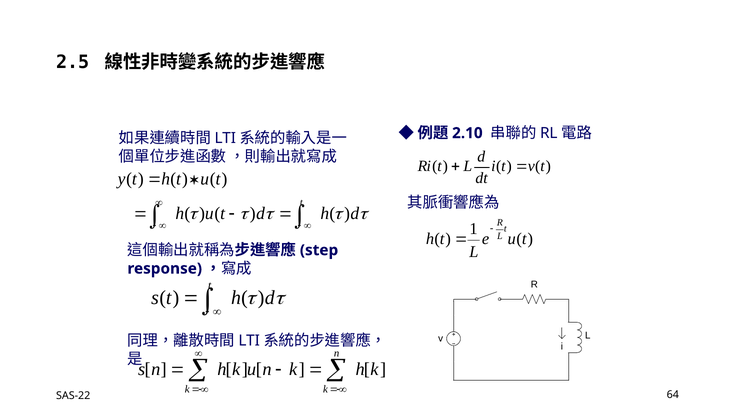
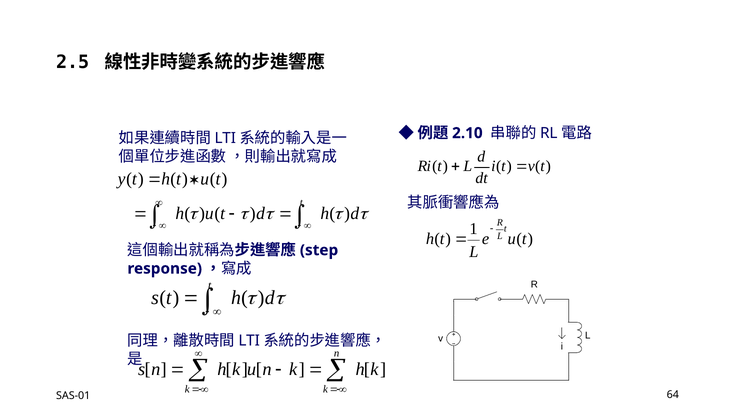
SAS-22: SAS-22 -> SAS-01 (73, 395)
